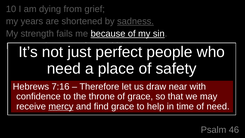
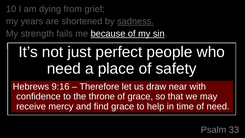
7:16: 7:16 -> 9:16 (60, 86)
mercy underline: present -> none (61, 106)
46: 46 -> 33 (234, 130)
